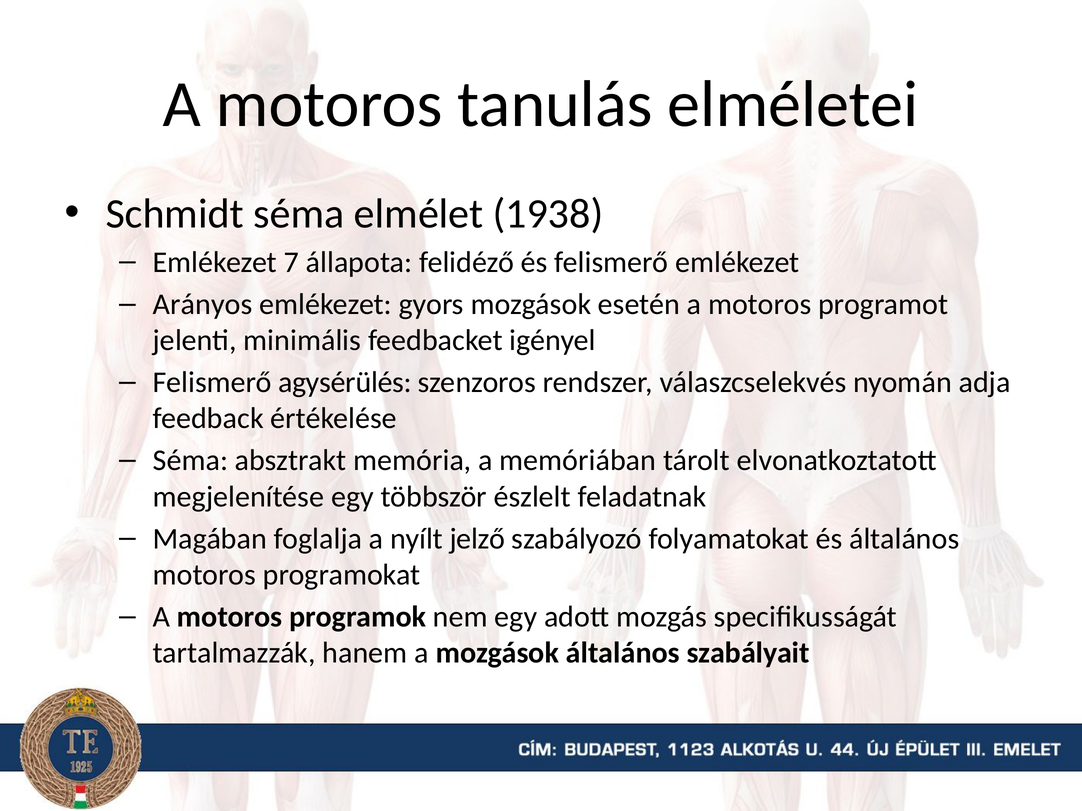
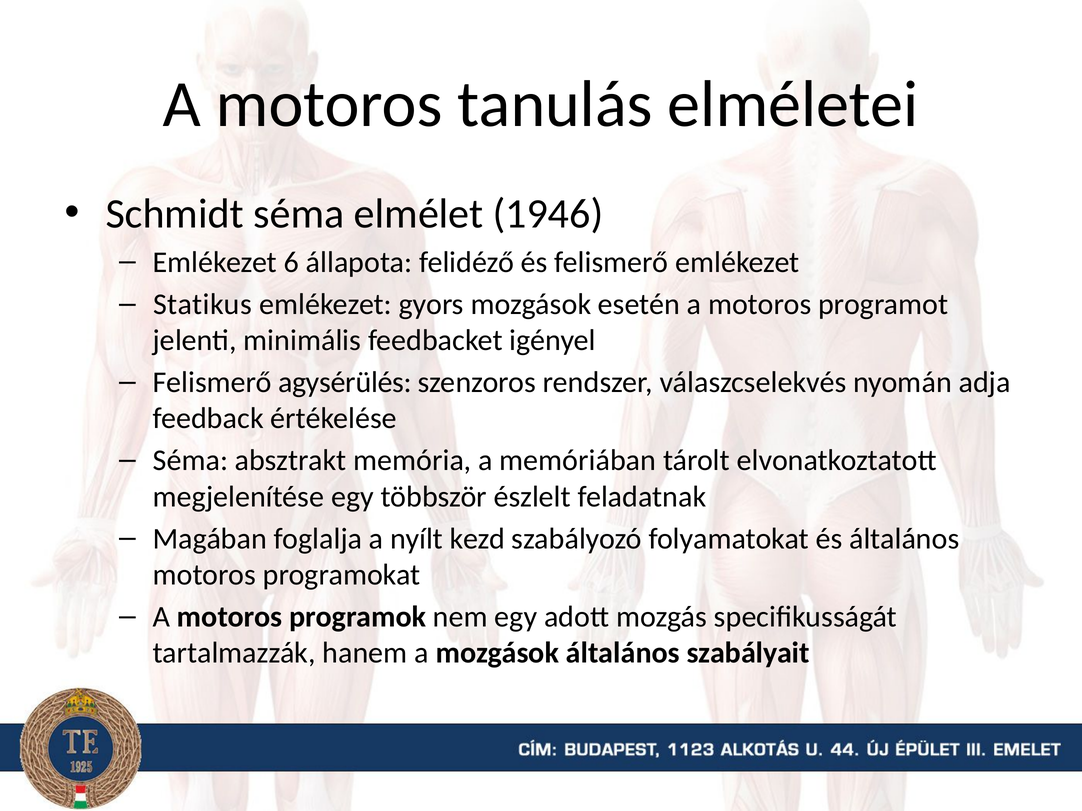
1938: 1938 -> 1946 (548, 214)
7: 7 -> 6 (291, 262)
Arányos: Arányos -> Statikus (203, 304)
jelző: jelző -> kezd (477, 539)
